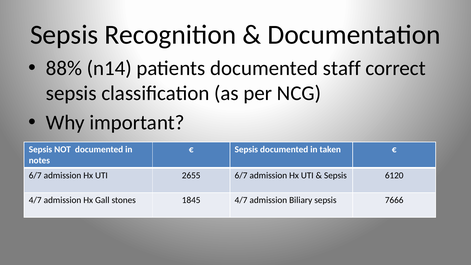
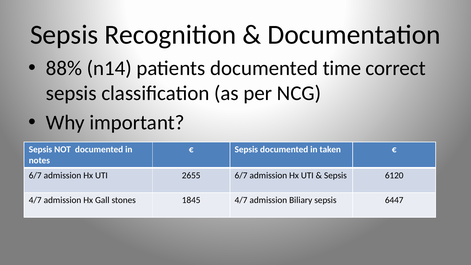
staff: staff -> time (342, 68)
7666: 7666 -> 6447 (394, 200)
